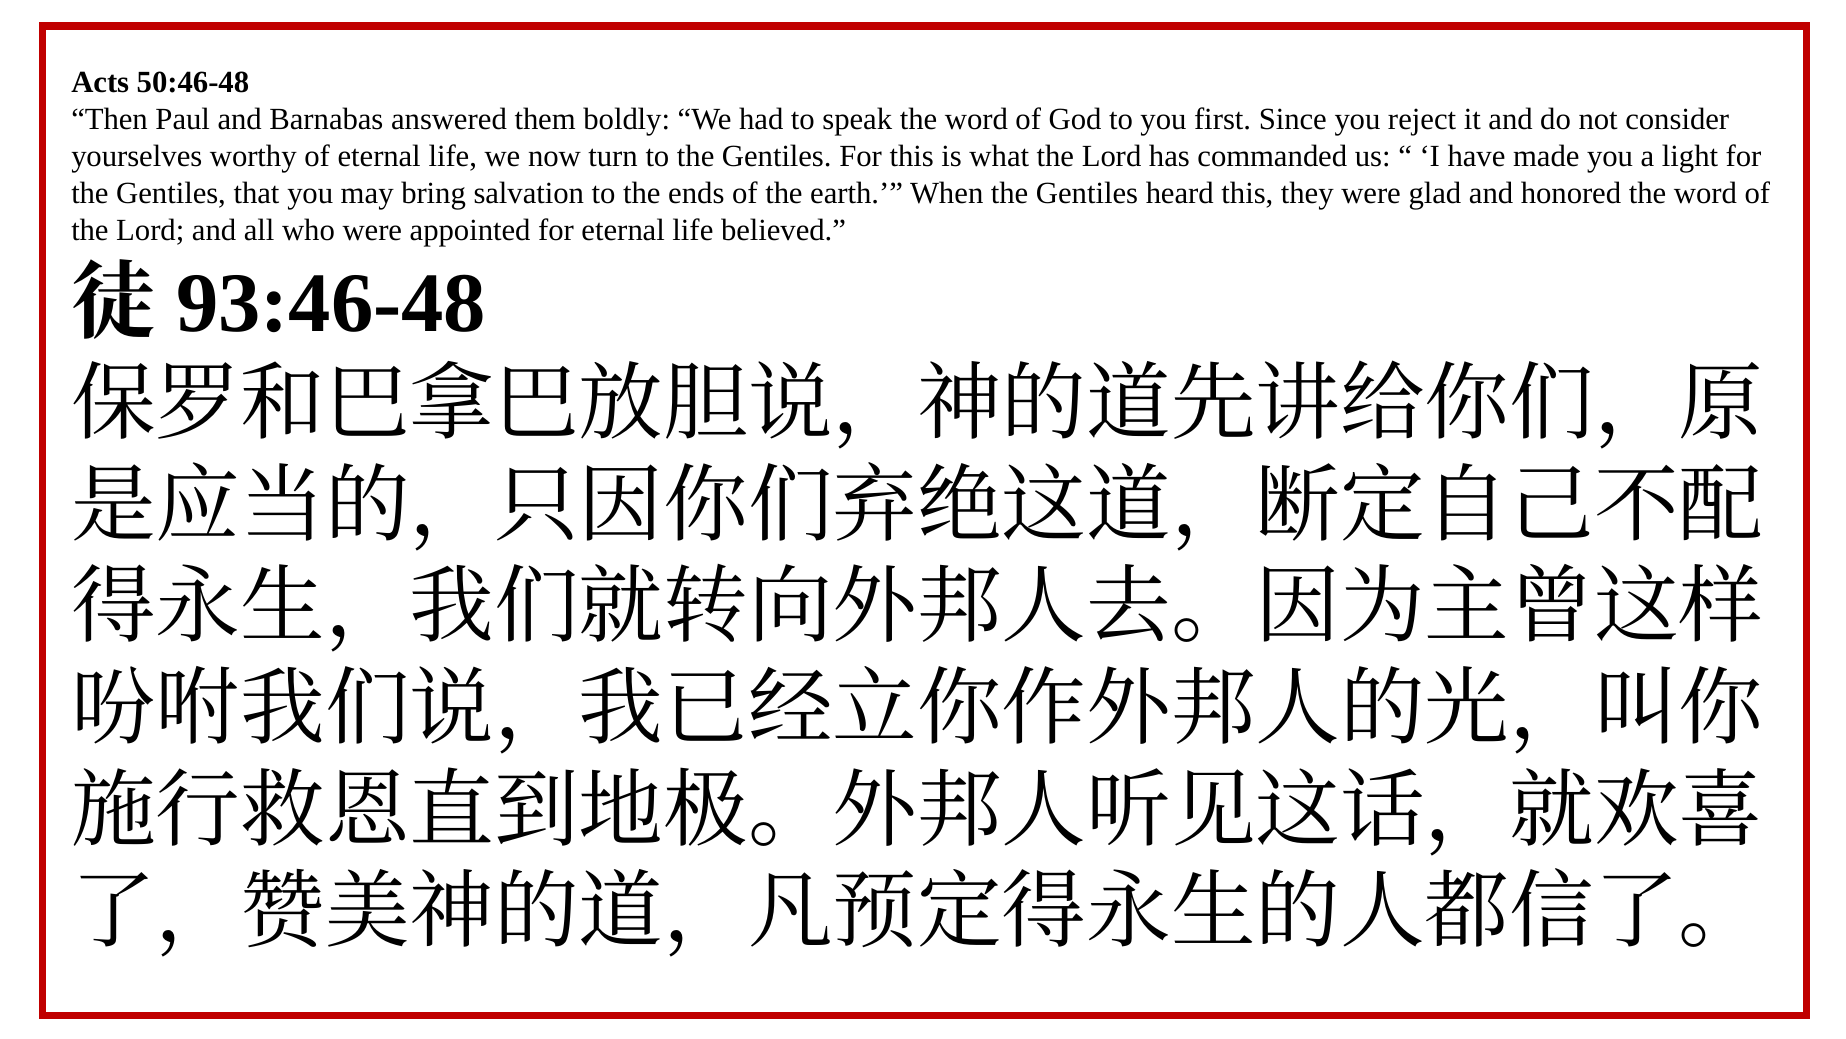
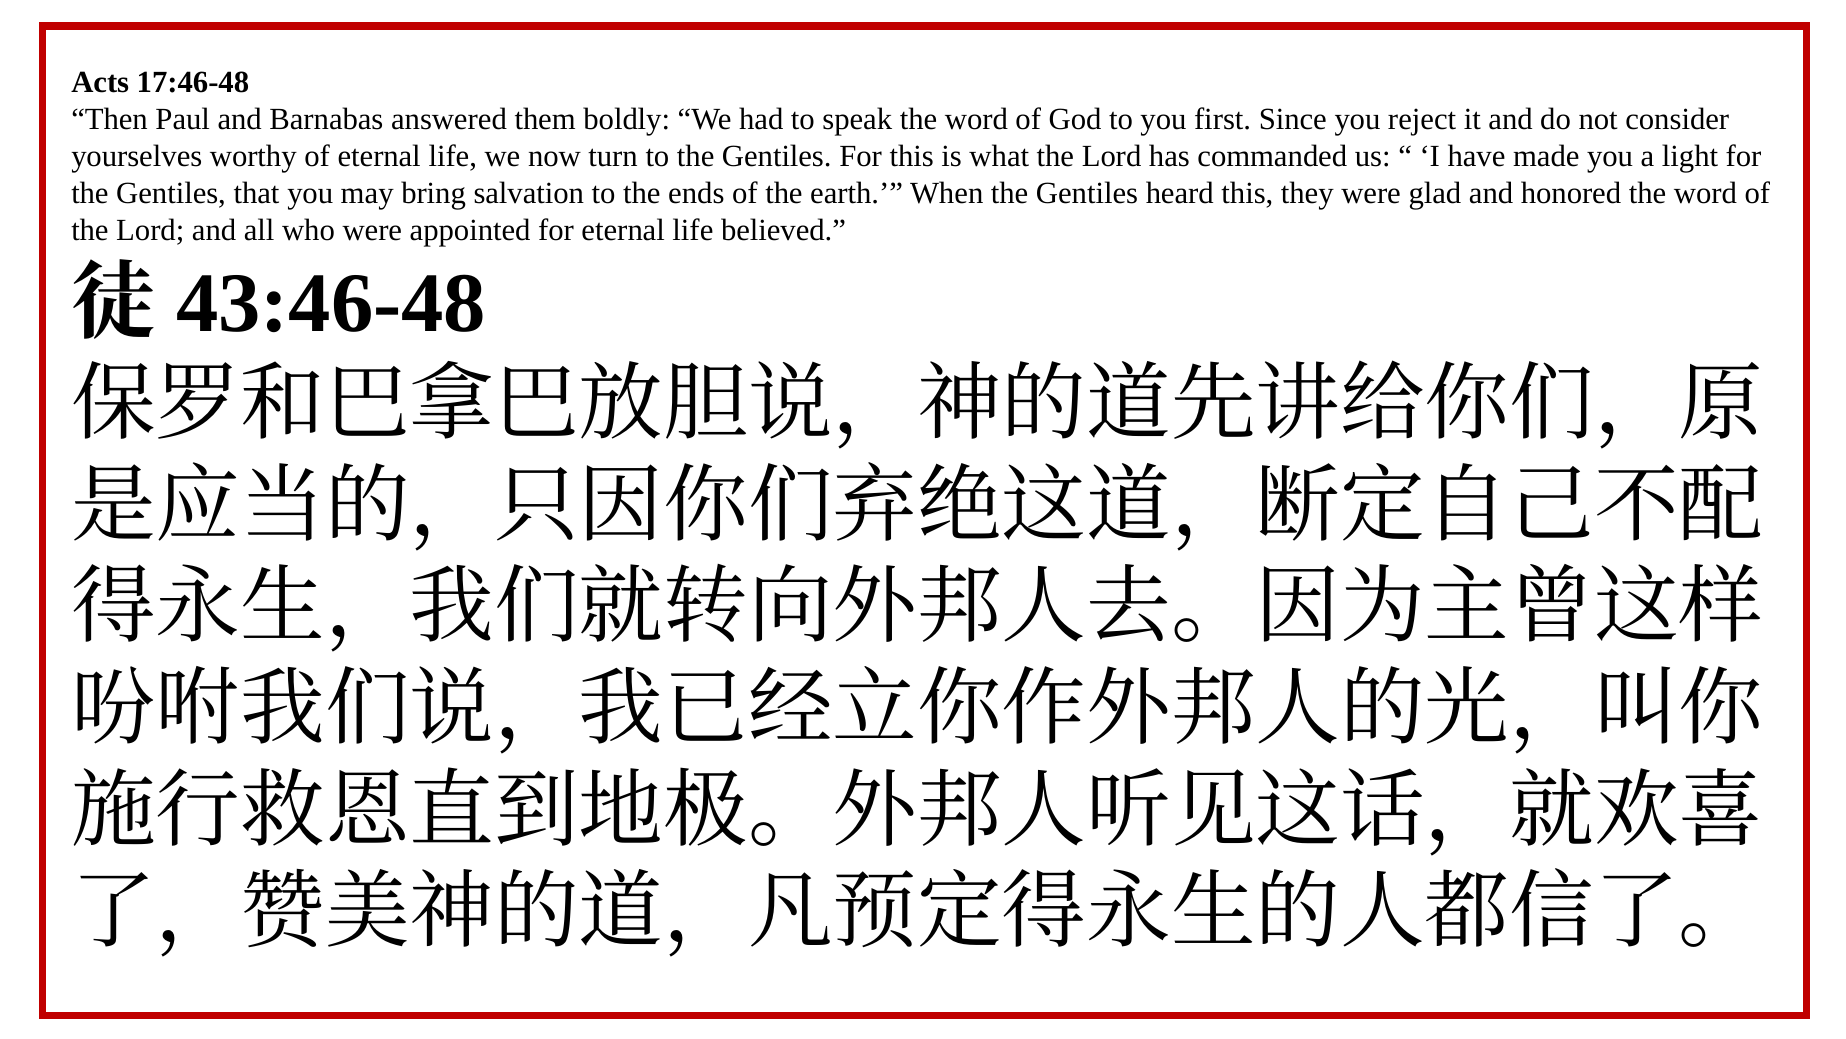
50:46-48: 50:46-48 -> 17:46-48 (193, 83)
93:46-48: 93:46-48 -> 43:46-48 (331, 303)
